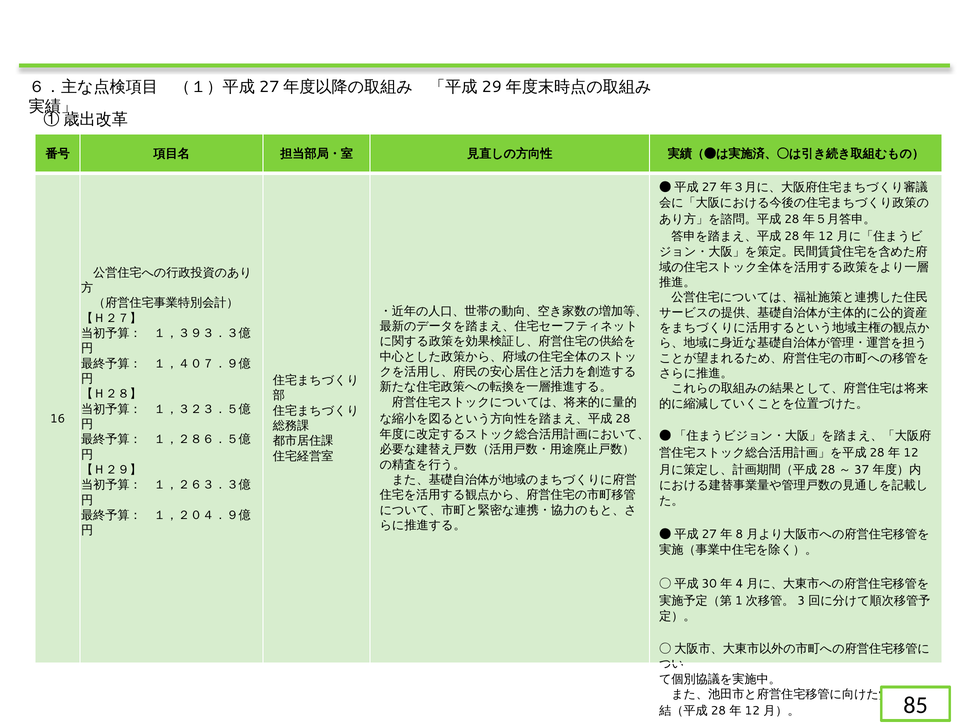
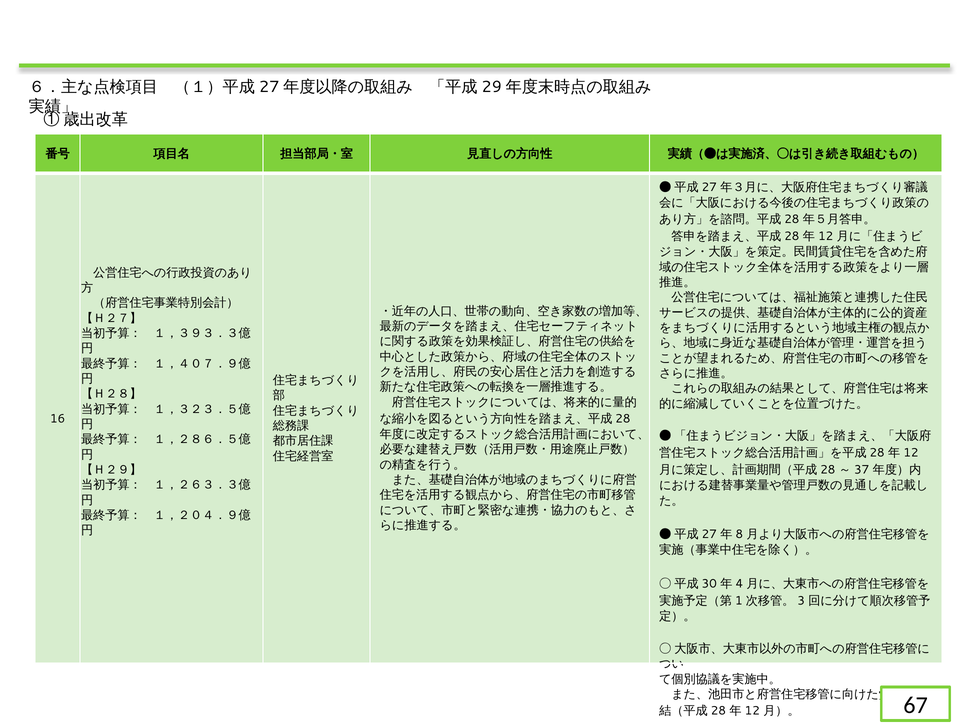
85: 85 -> 67 (916, 706)
